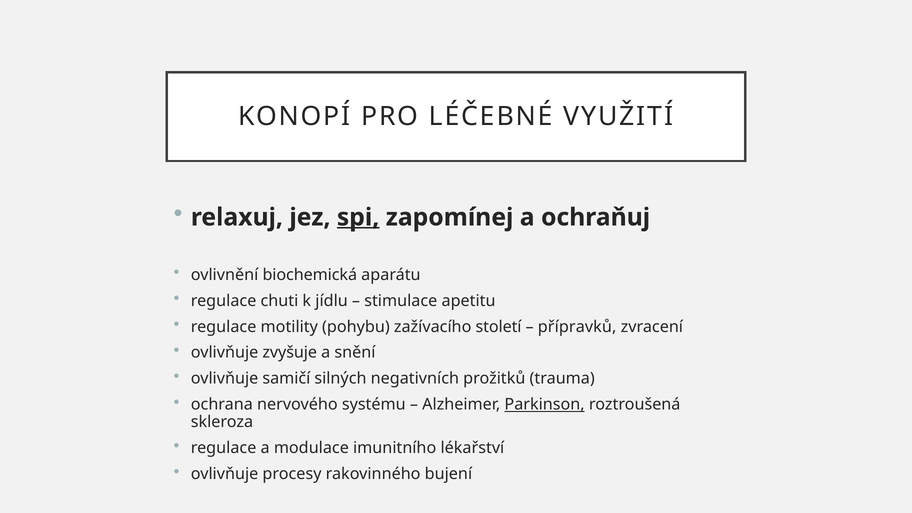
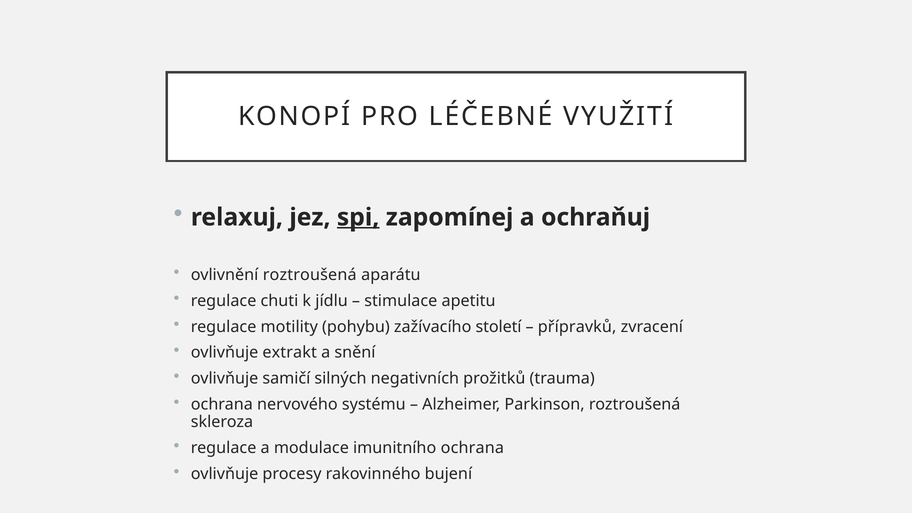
ovlivnění biochemická: biochemická -> roztroušená (310, 275)
zvyšuje: zvyšuje -> extrakt (290, 353)
Parkinson underline: present -> none (545, 405)
imunitního lékařství: lékařství -> ochrana (472, 448)
